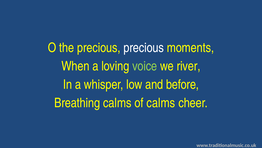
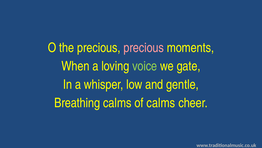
precious colour: white -> pink (144, 48)
river: river -> gate (189, 66)
before: before -> gentle (182, 84)
